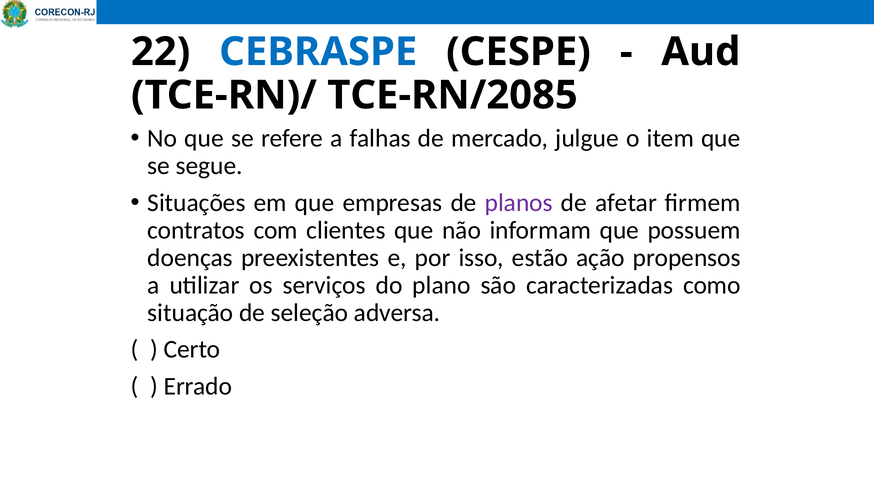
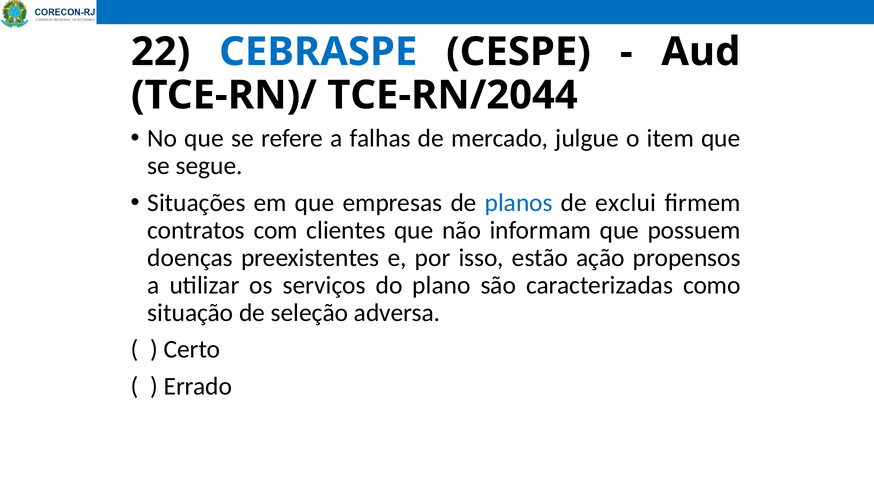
TCE-RN/2085: TCE-RN/2085 -> TCE-RN/2044 (453, 95)
planos colour: purple -> blue (519, 202)
afetar: afetar -> exclui (626, 202)
